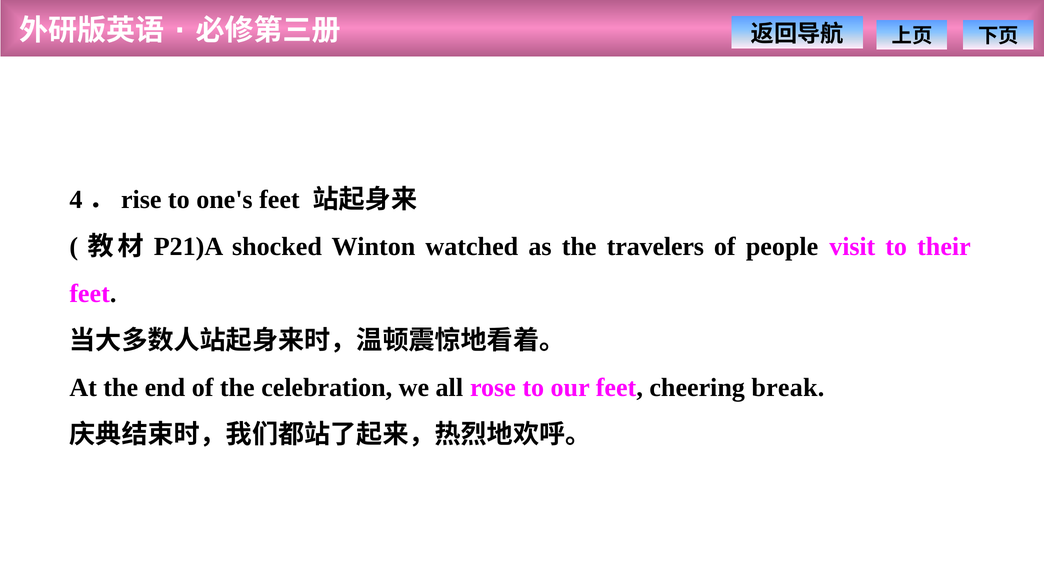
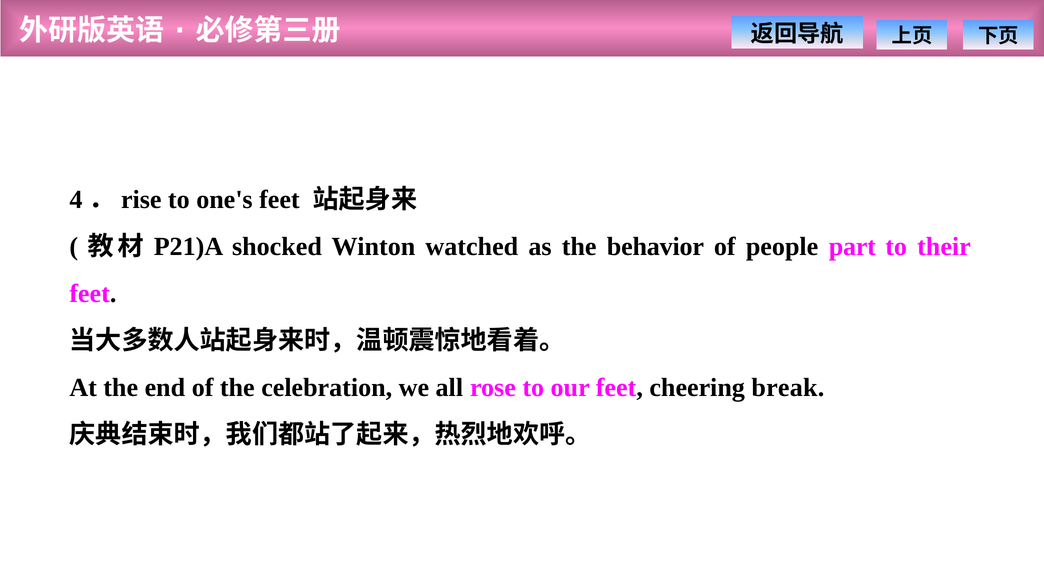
travelers: travelers -> behavior (655, 246)
visit: visit -> part (852, 246)
